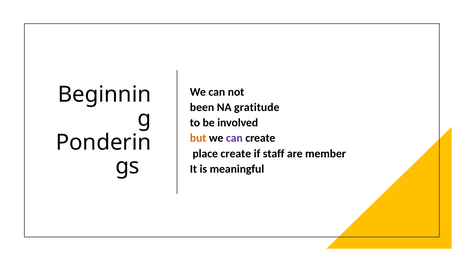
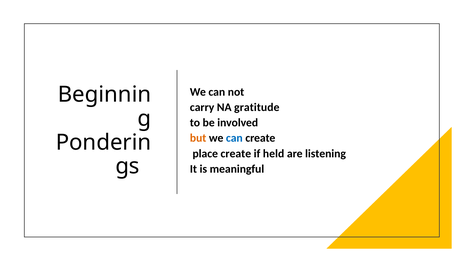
been: been -> carry (202, 107)
can colour: purple -> blue (234, 138)
staff: staff -> held (274, 154)
member: member -> listening (326, 154)
